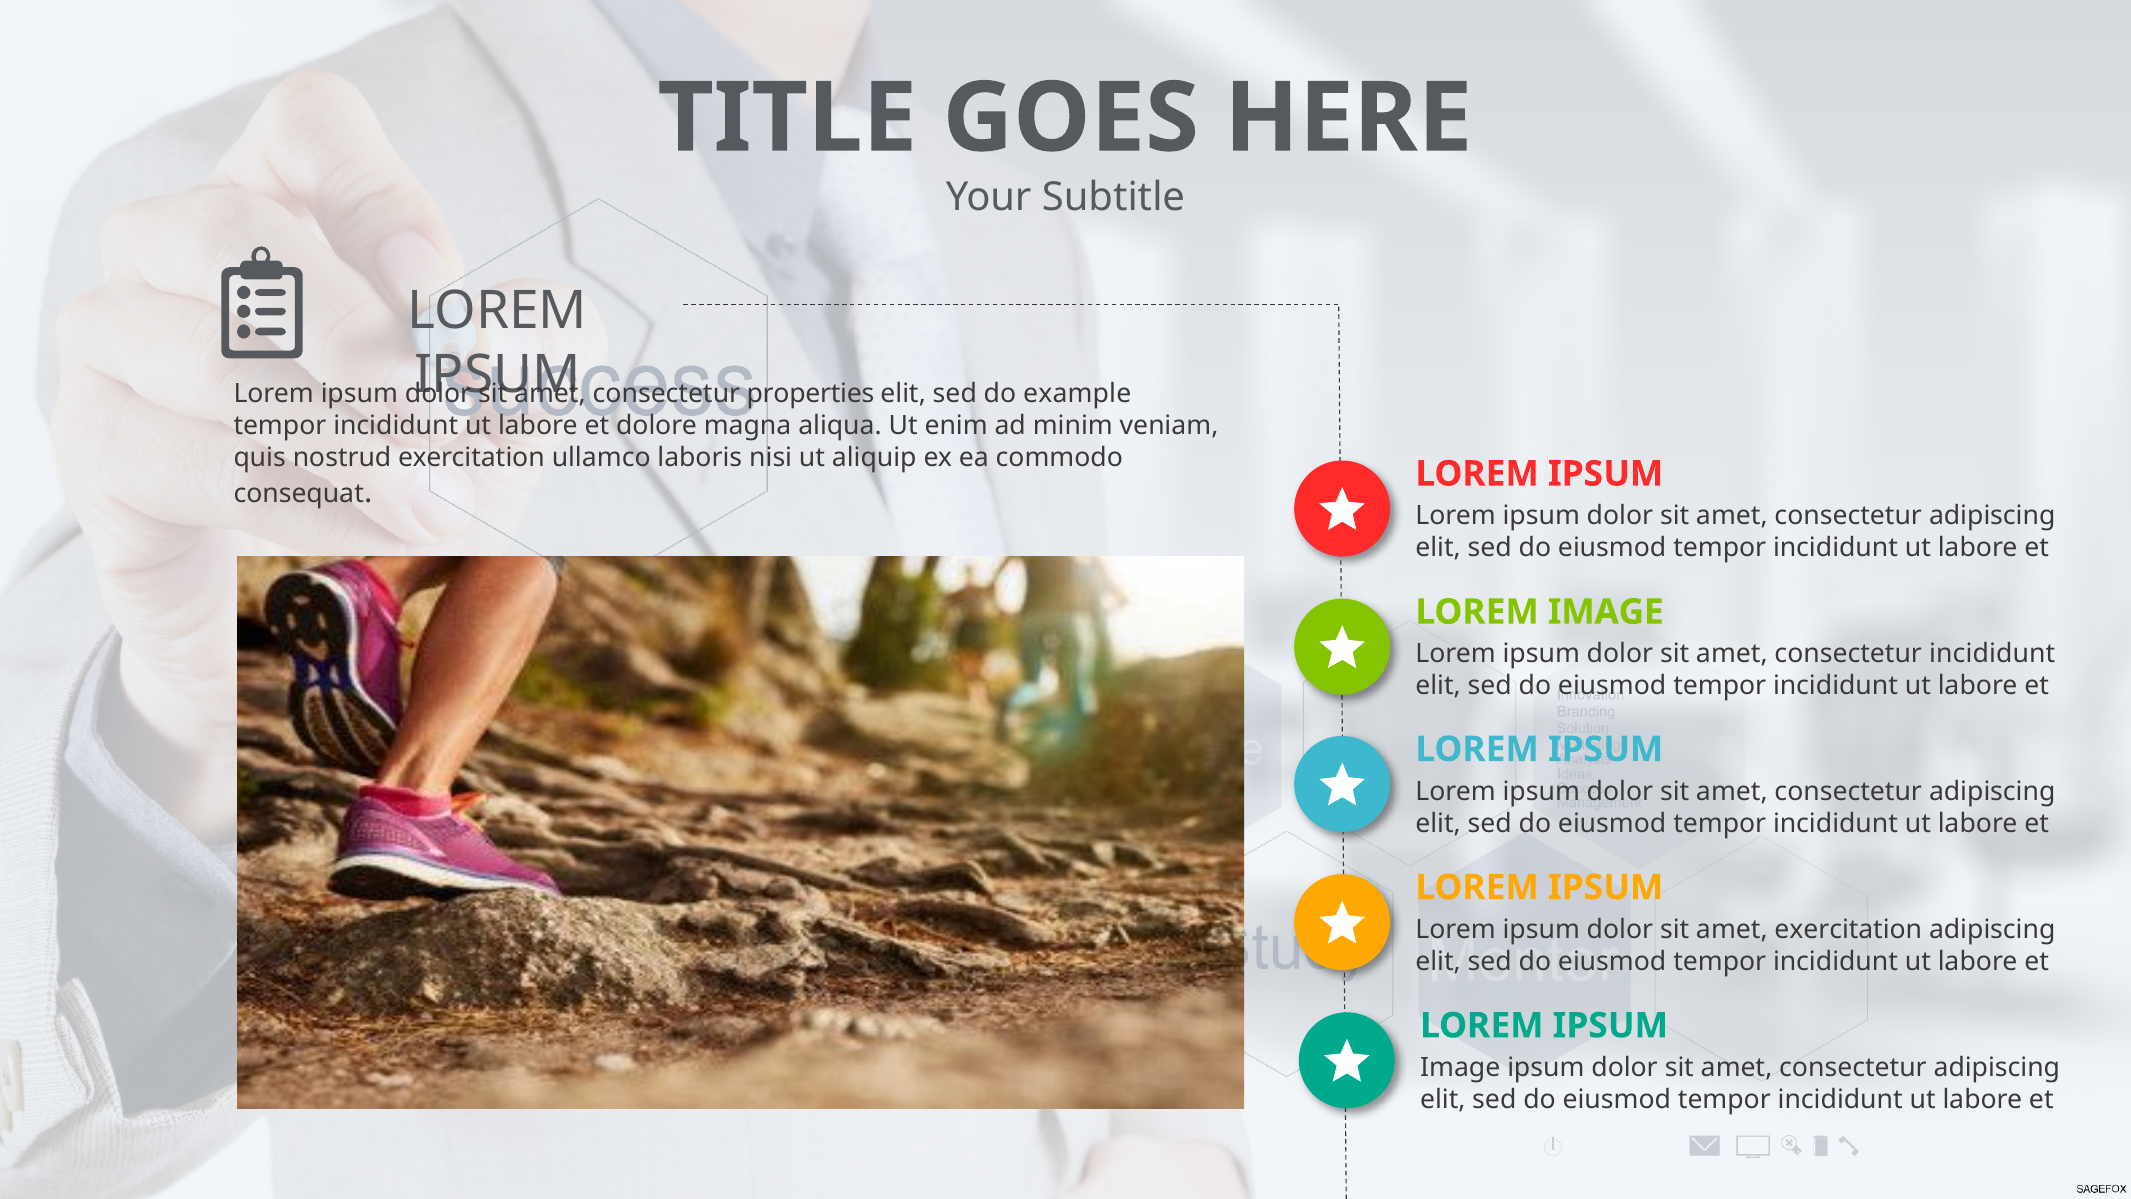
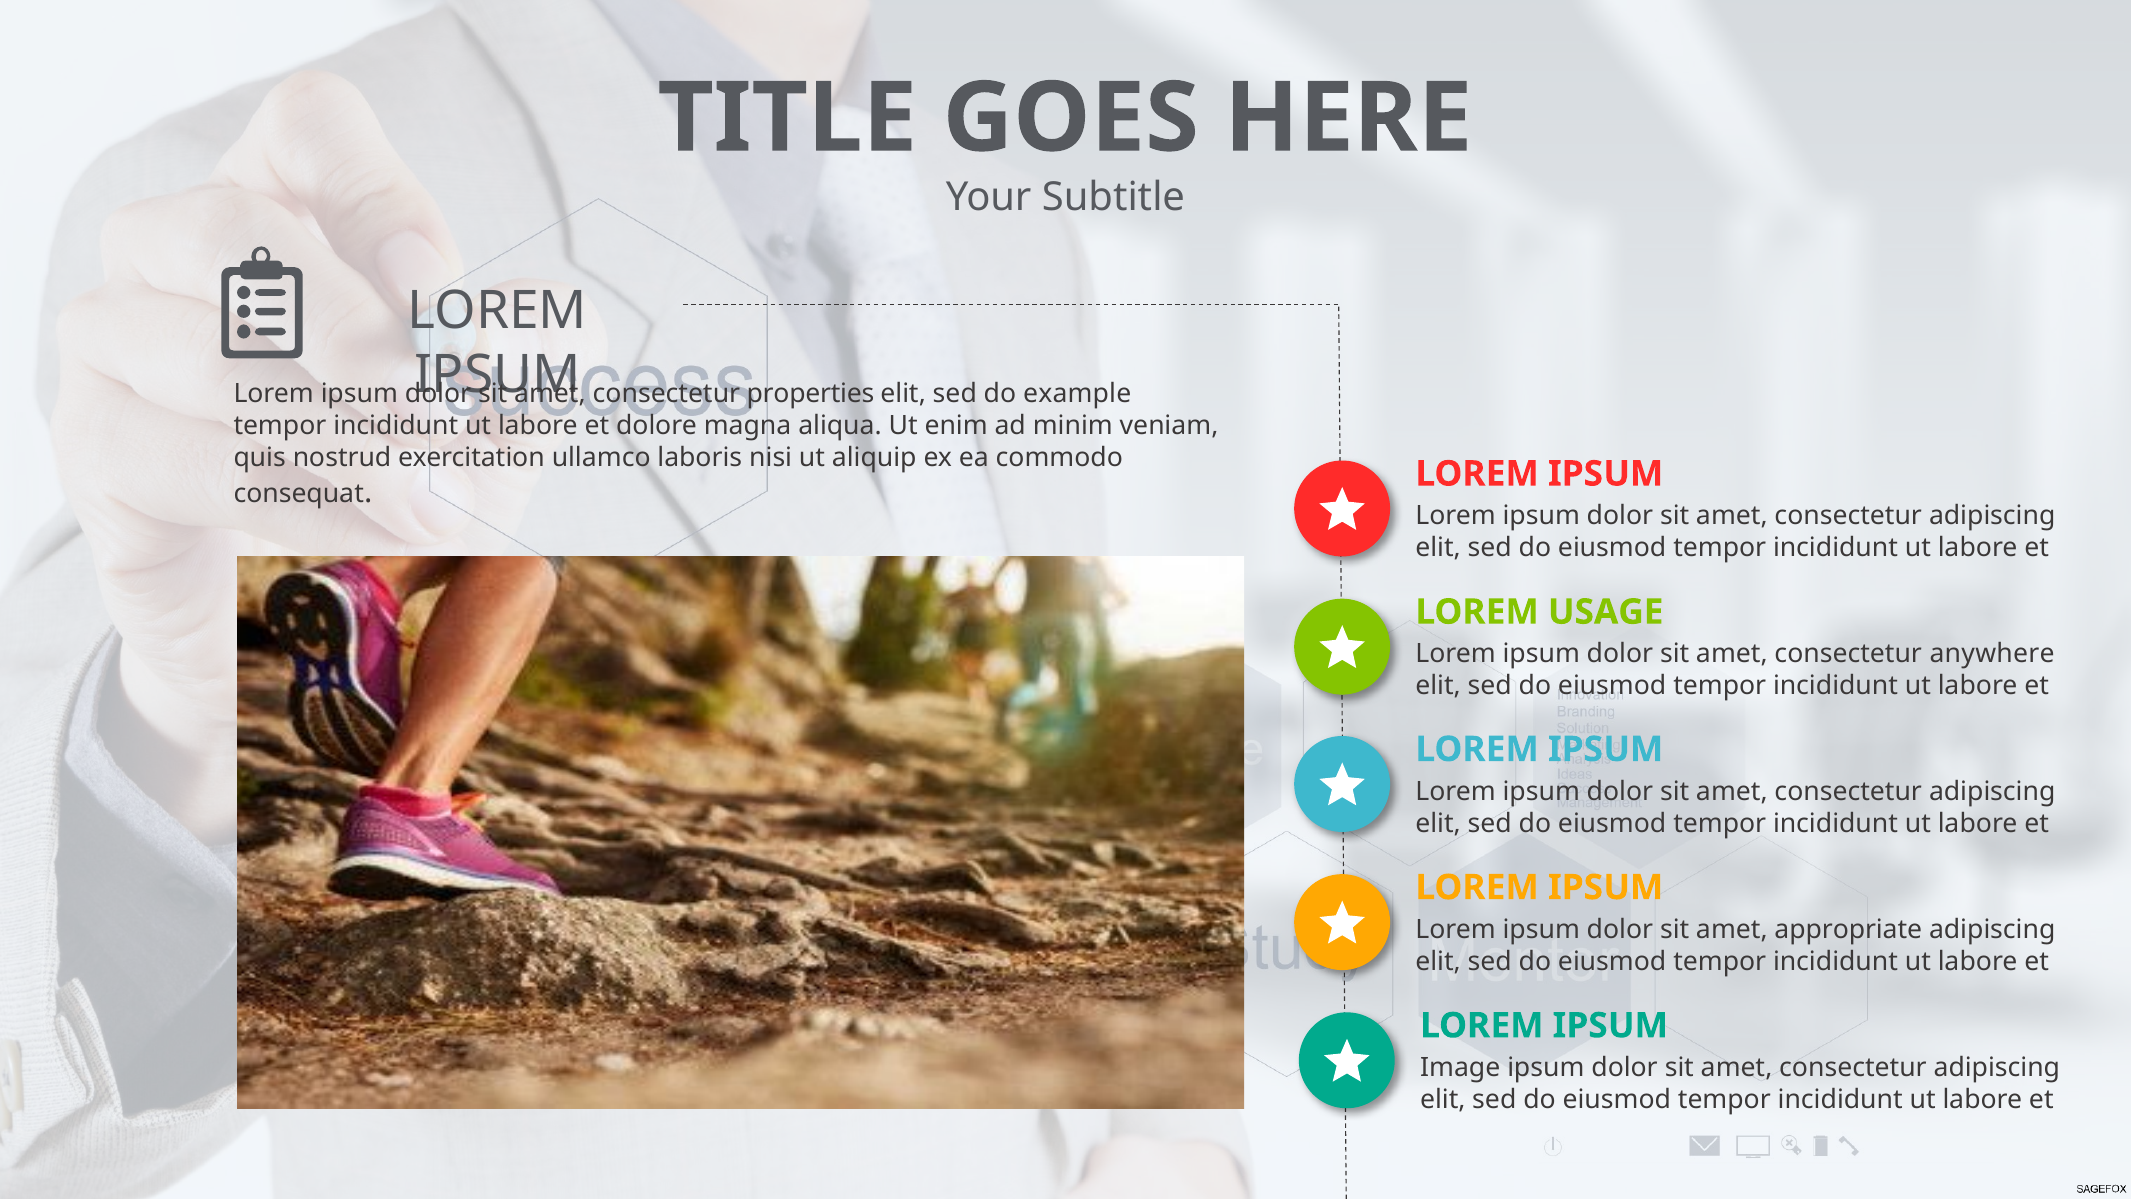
LOREM IMAGE: IMAGE -> USAGE (1606, 612)
consectetur incididunt: incididunt -> anywhere (1992, 654)
amet exercitation: exercitation -> appropriate (1848, 929)
